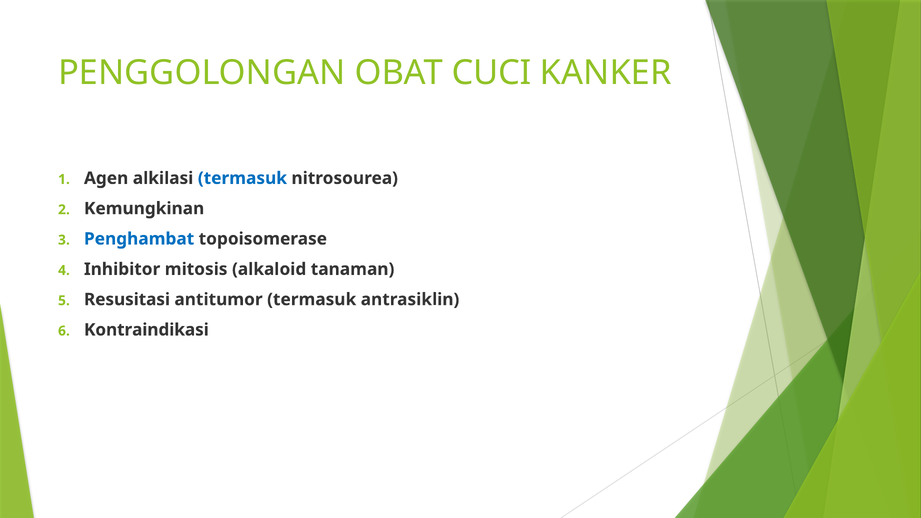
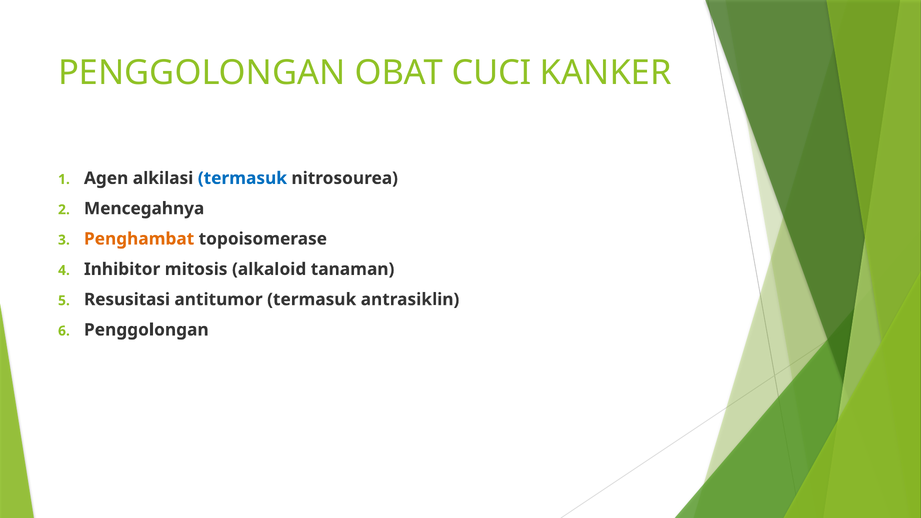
Kemungkinan: Kemungkinan -> Mencegahnya (144, 209)
Penghambat colour: blue -> orange (139, 239)
Kontraindikasi: Kontraindikasi -> Penggolongan (146, 330)
